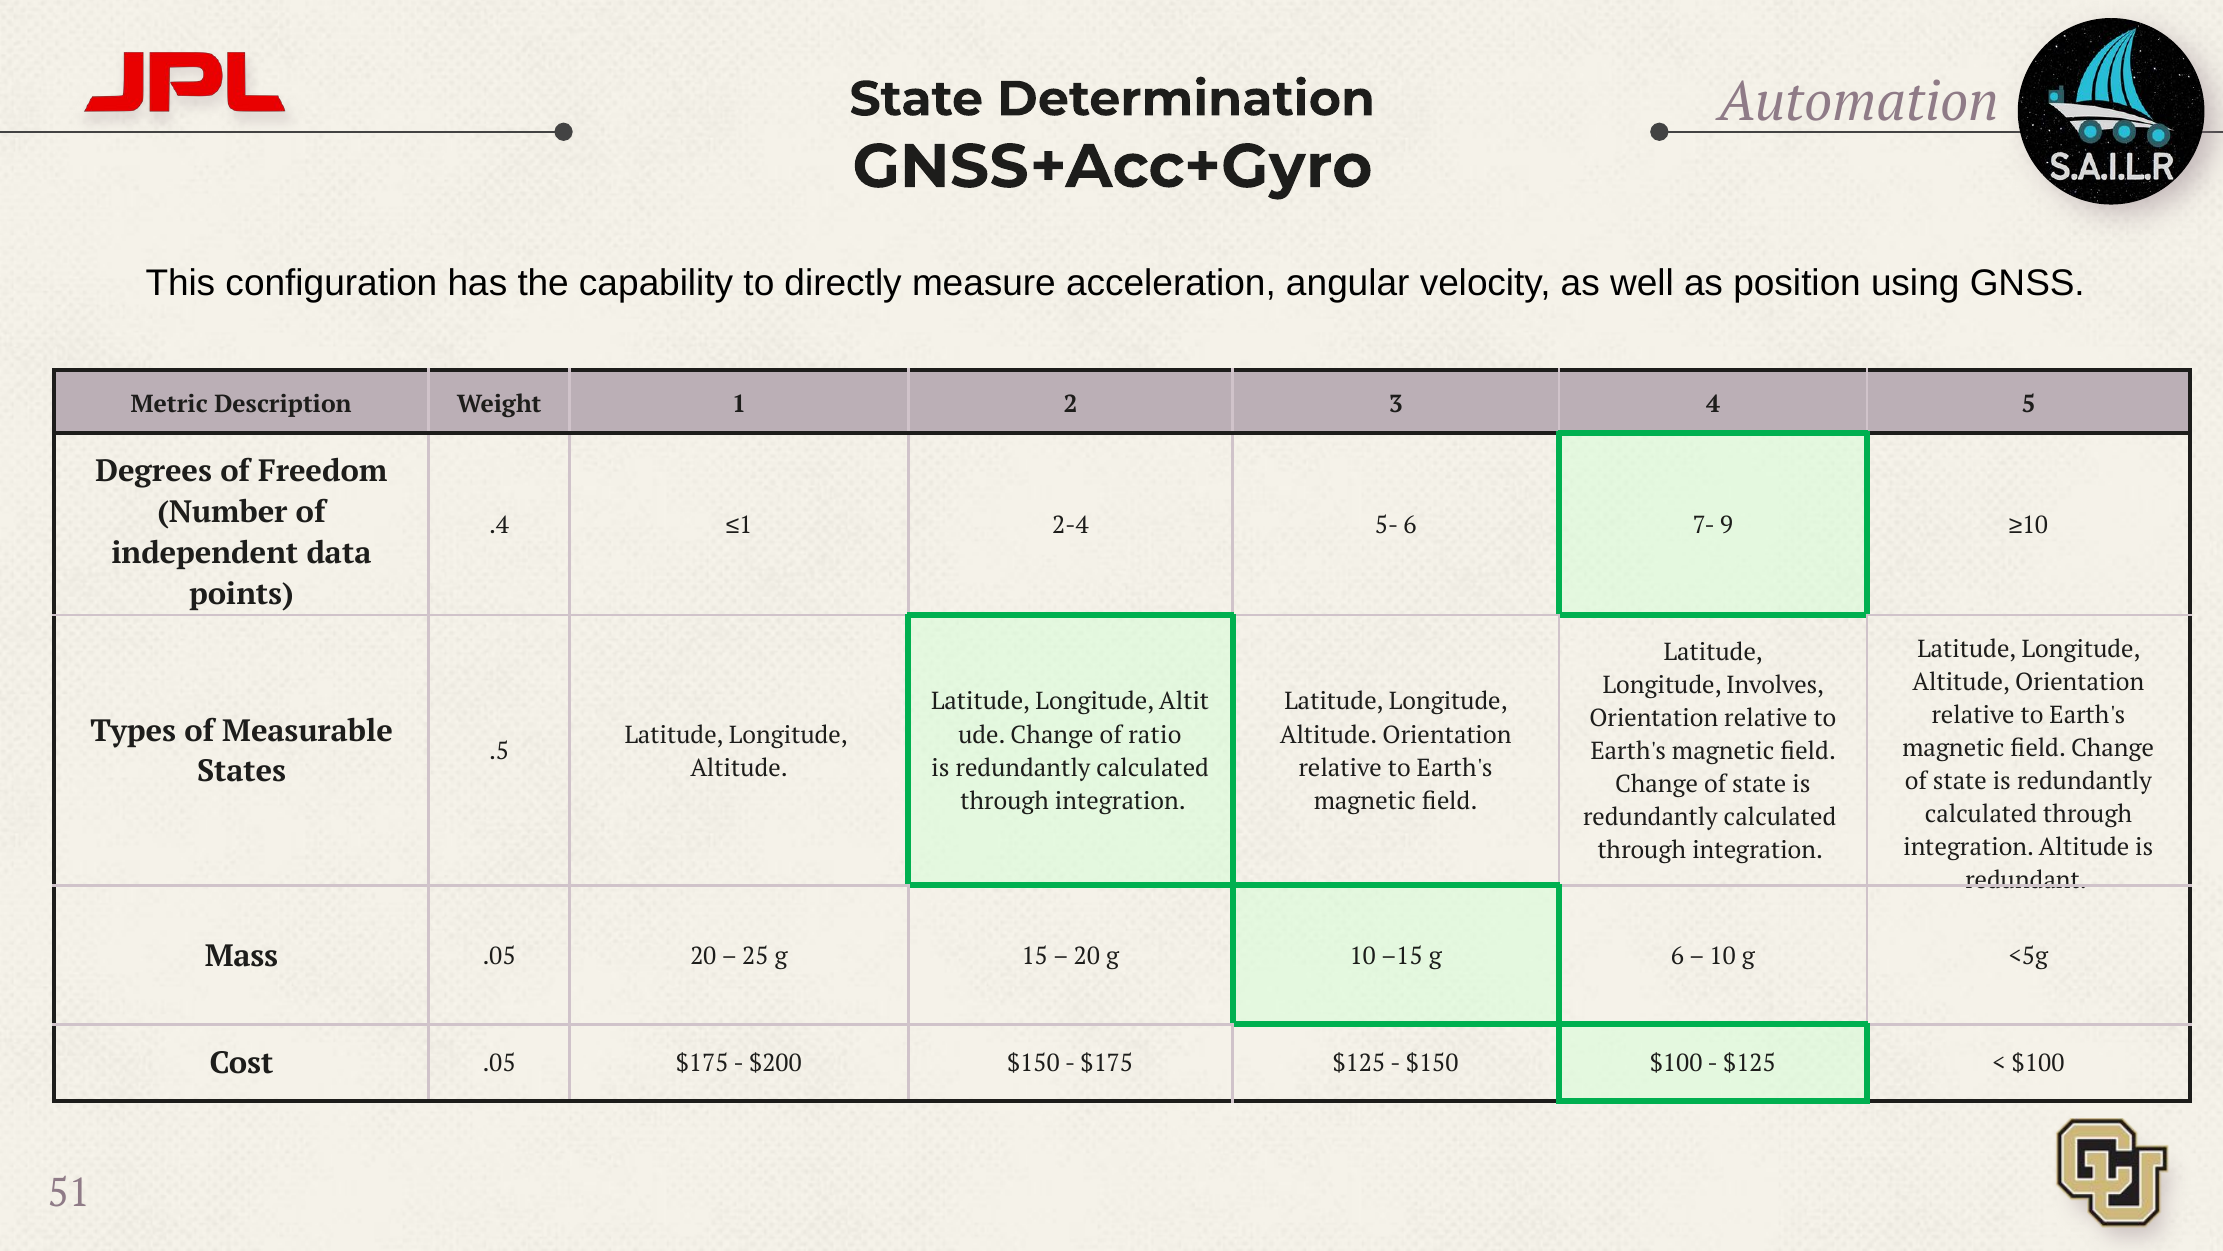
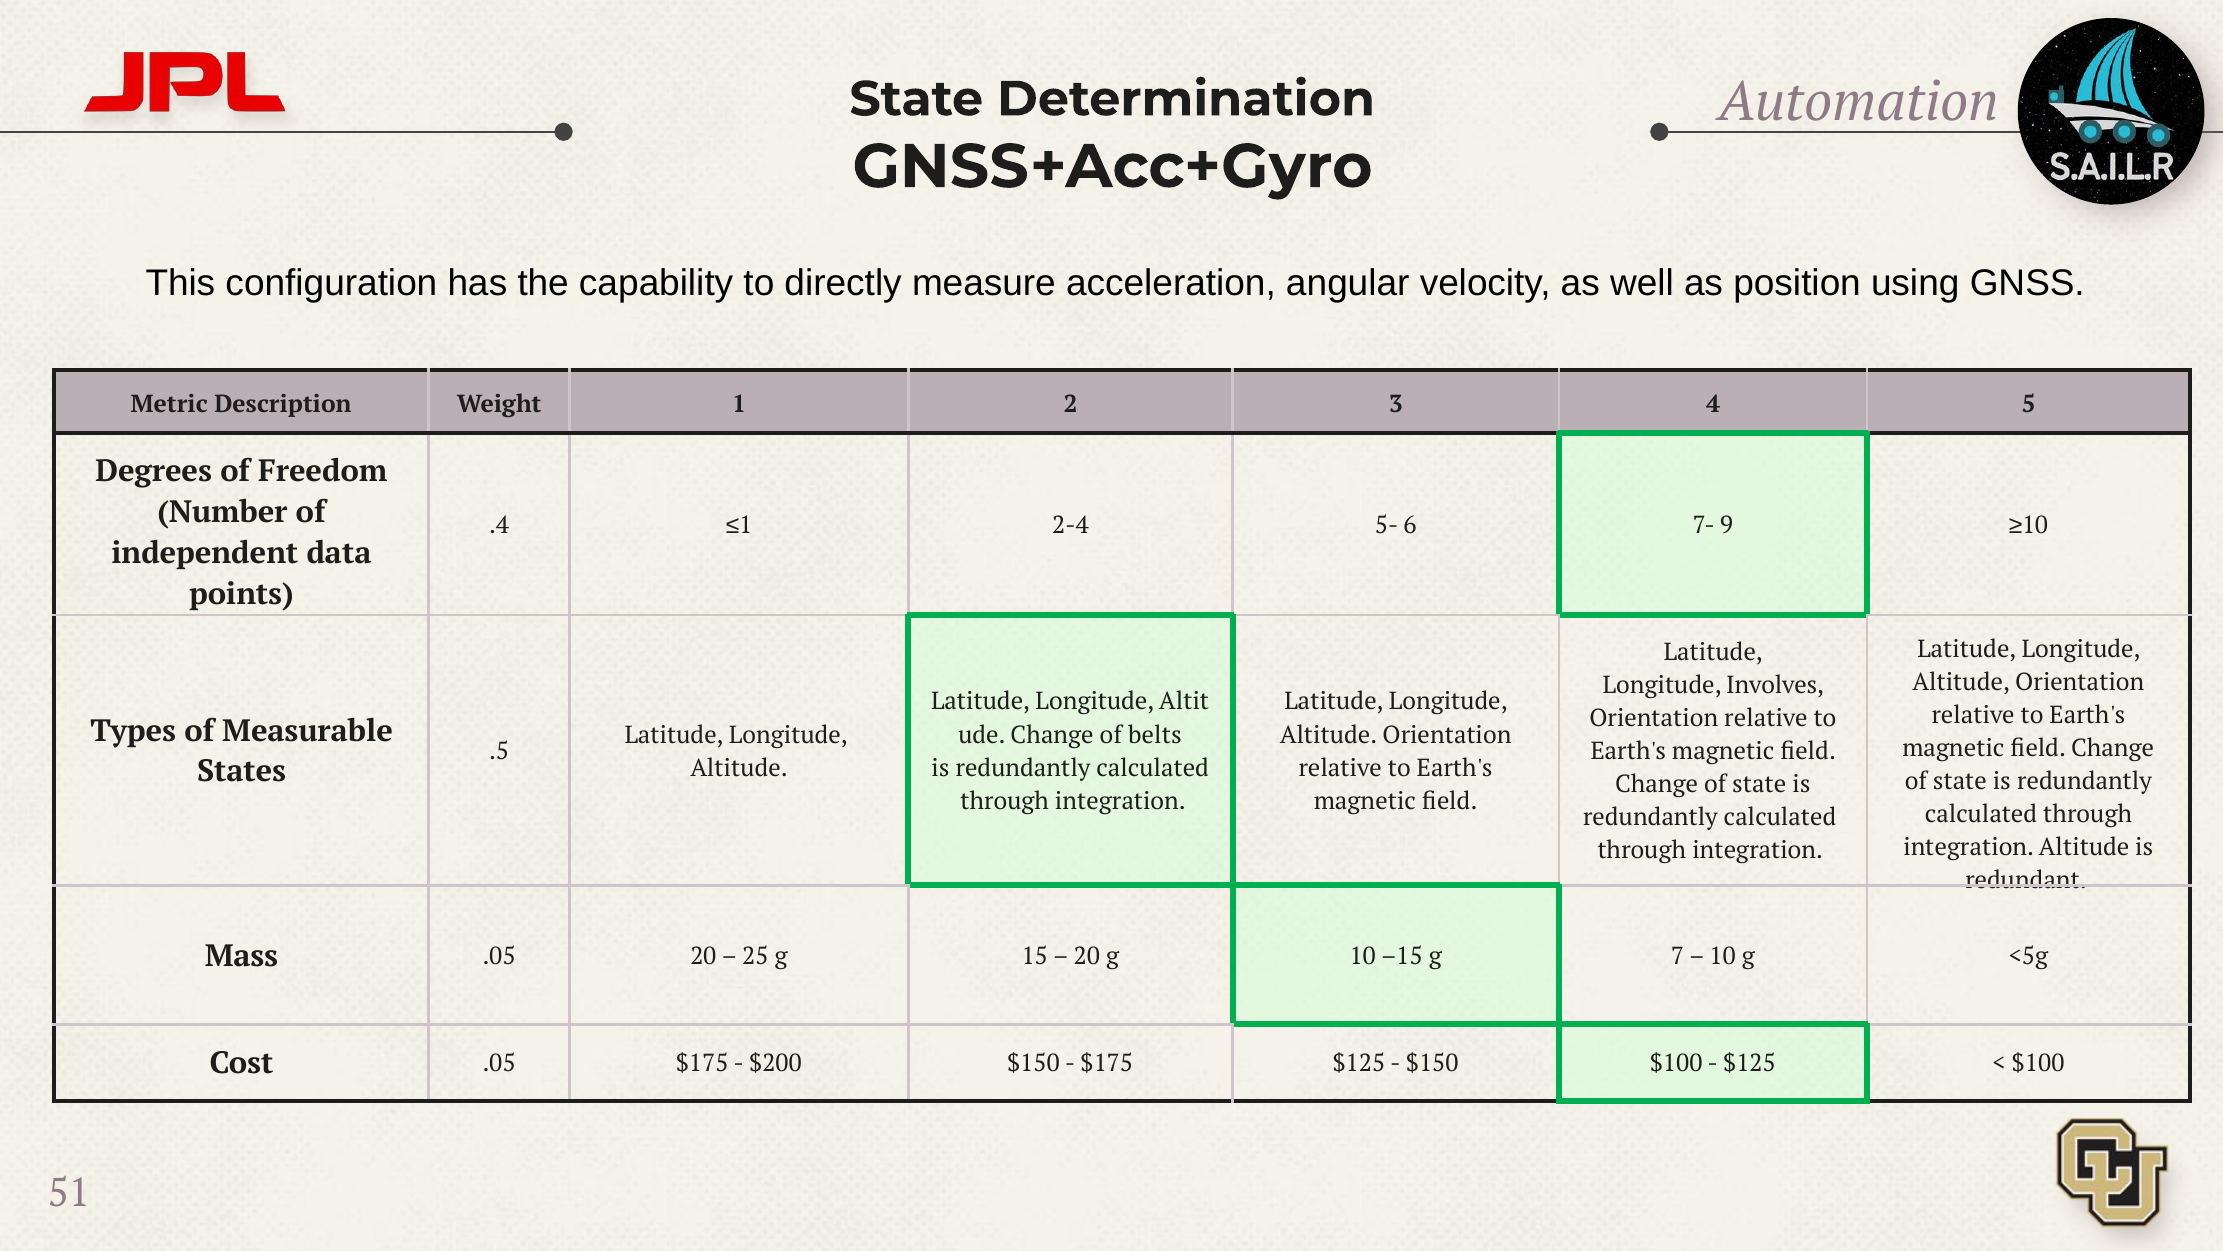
ratio: ratio -> belts (1155, 735)
g 6: 6 -> 7 (1678, 956)
